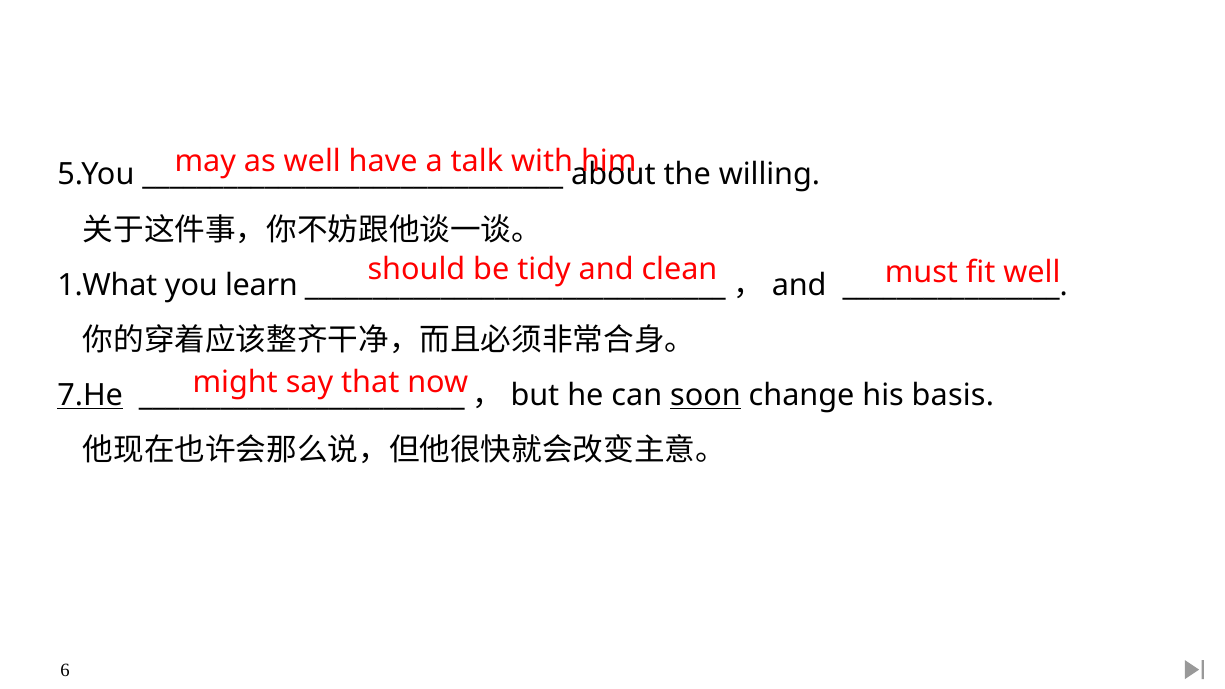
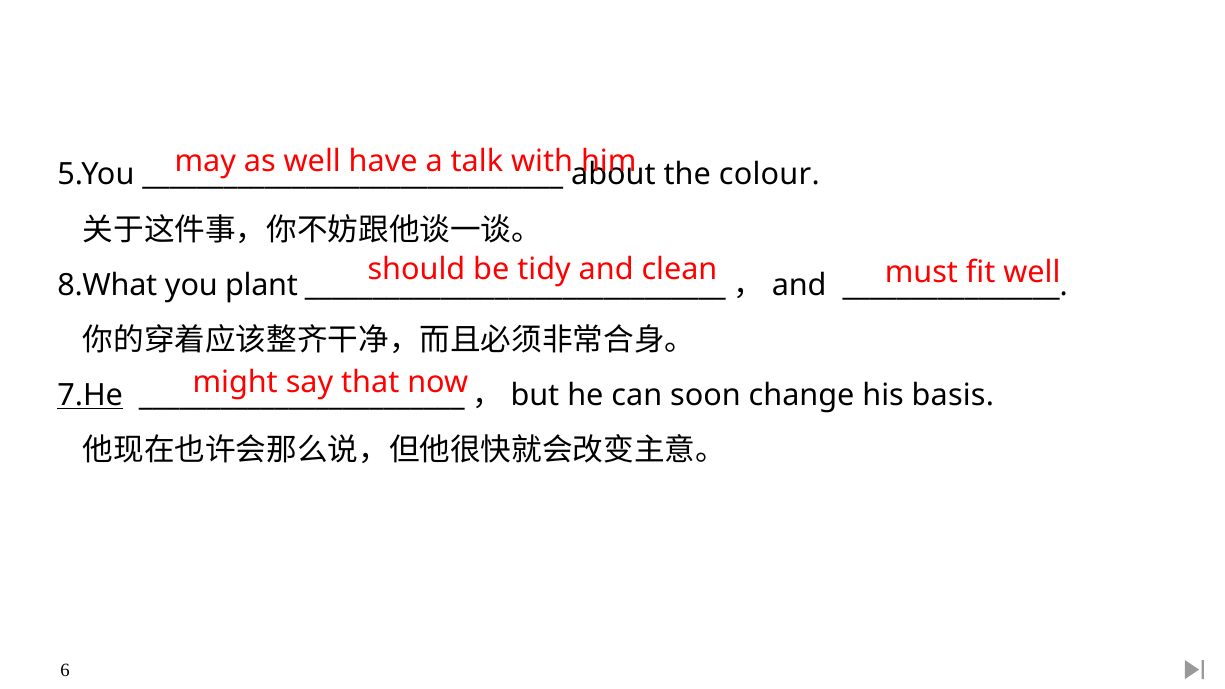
willing: willing -> colour (769, 175)
1.What: 1.What -> 8.What (107, 285)
learn: learn -> plant (262, 285)
soon underline: present -> none (705, 395)
